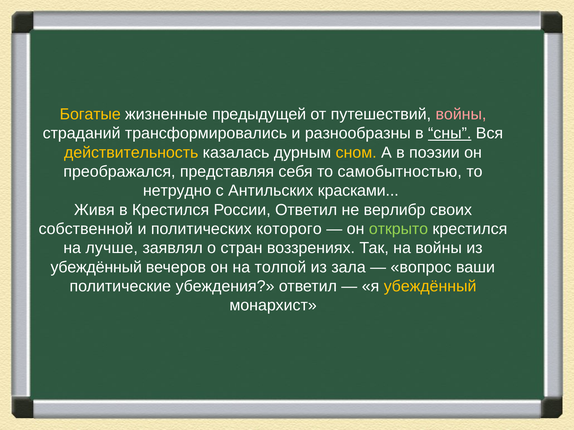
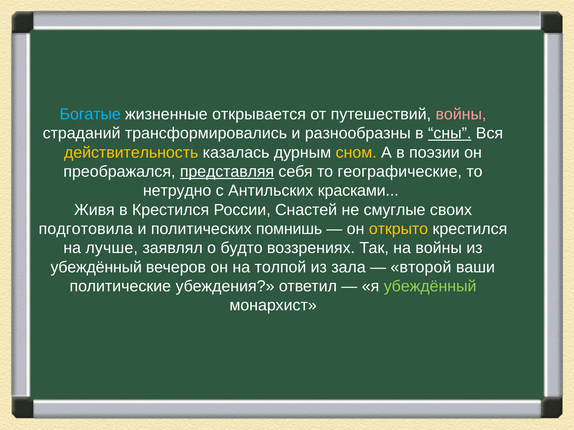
Богатые colour: yellow -> light blue (90, 114)
предыдущей: предыдущей -> открывается (259, 114)
представляя underline: none -> present (227, 172)
самобытностью: самобытностью -> географические (400, 172)
России Ответил: Ответил -> Снастей (306, 210)
верлибр: верлибр -> смуглые (395, 210)
собственной: собственной -> подготовила (86, 229)
которого: которого -> помнишь (289, 229)
открыто colour: light green -> yellow (398, 229)
стран: стран -> будто (242, 248)
вопрос: вопрос -> второй (421, 267)
убеждённый colour: yellow -> light green (430, 287)
